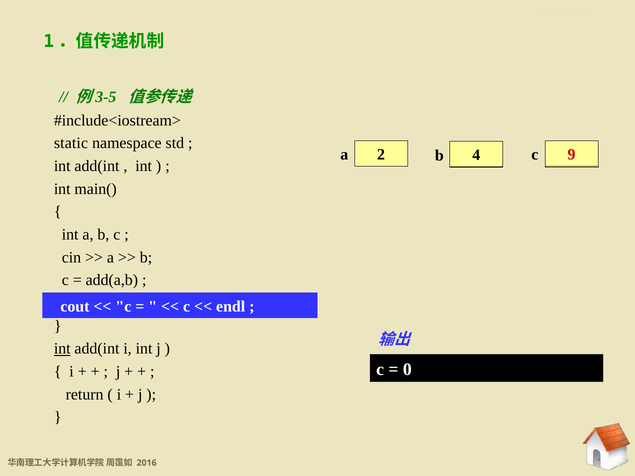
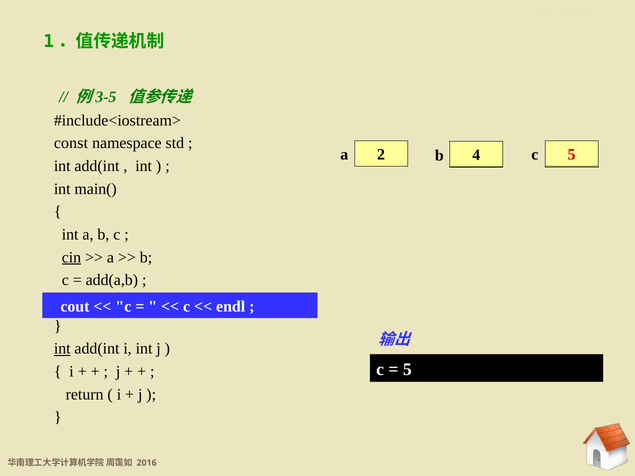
static: static -> const (71, 143)
4 9: 9 -> 5 (572, 155)
cin underline: none -> present (71, 257)
0: 0 -> 5 (407, 369)
